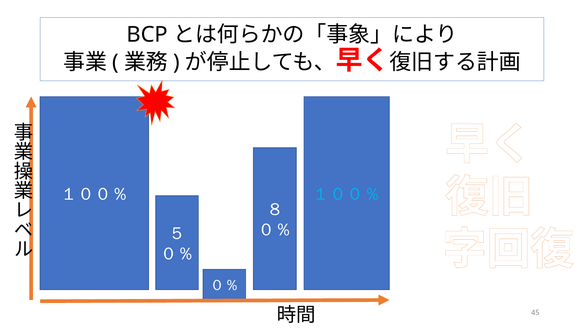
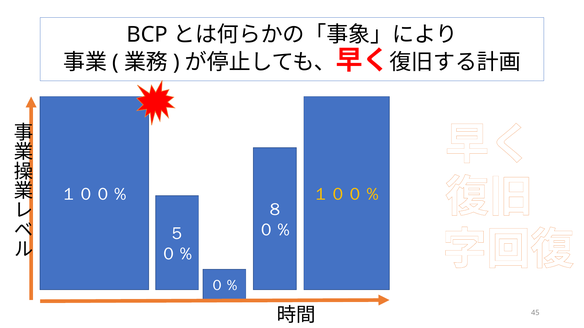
１００％ colour: light blue -> yellow (347, 195)
